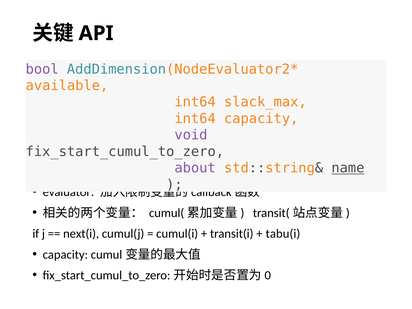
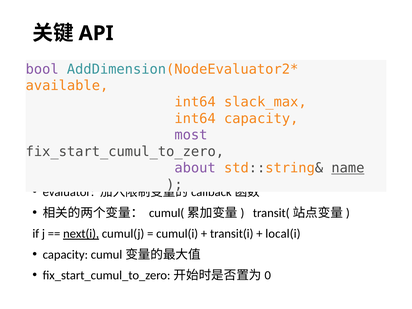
void: void -> most (191, 135)
next(i underline: none -> present (81, 234)
tabu(i: tabu(i -> local(i (283, 234)
